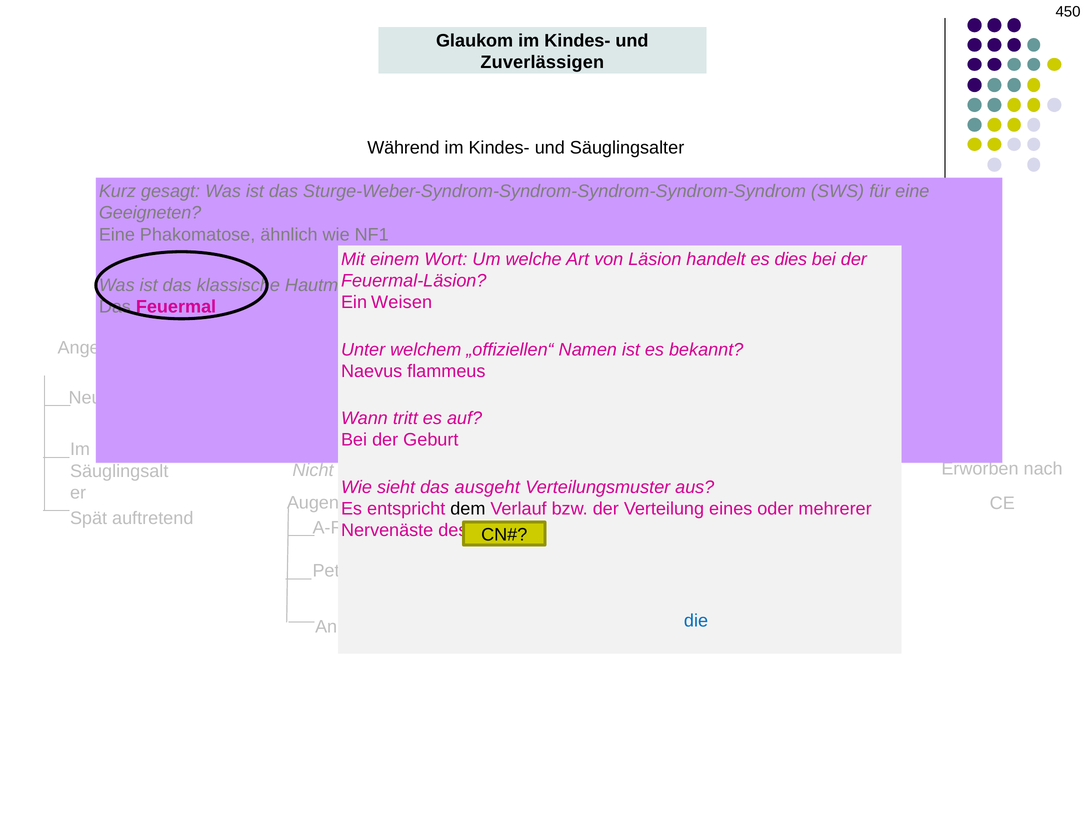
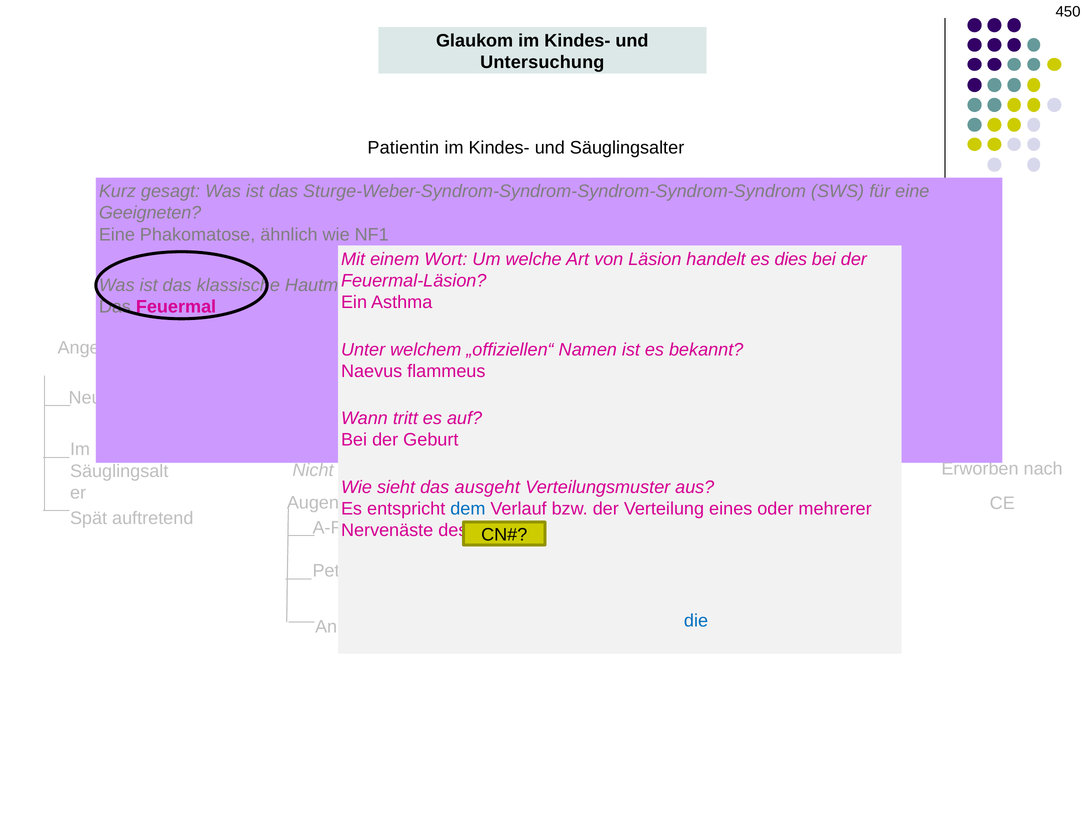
Zuverlässigen: Zuverlässigen -> Untersuchung (542, 62)
Während: Während -> Patientin (403, 148)
Weisen: Weisen -> Asthma (402, 302)
dem colour: black -> blue (468, 509)
